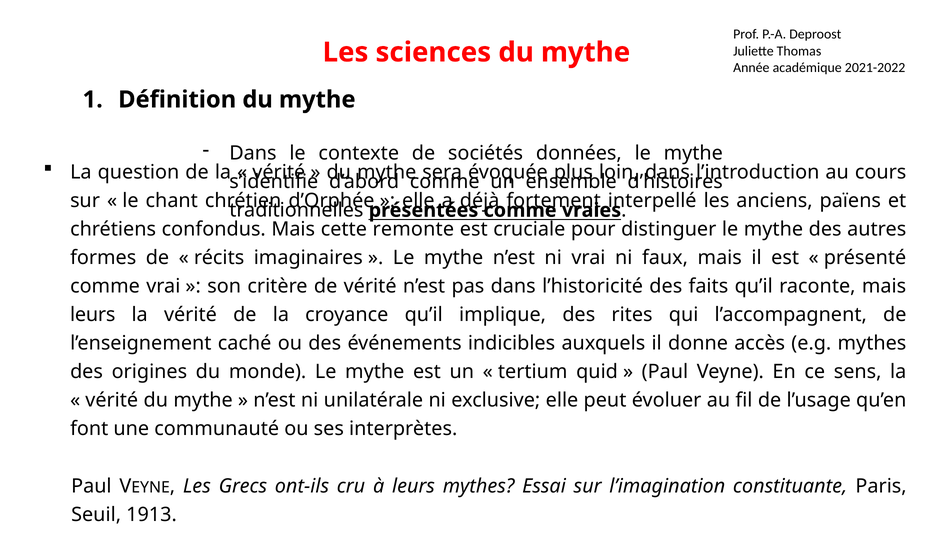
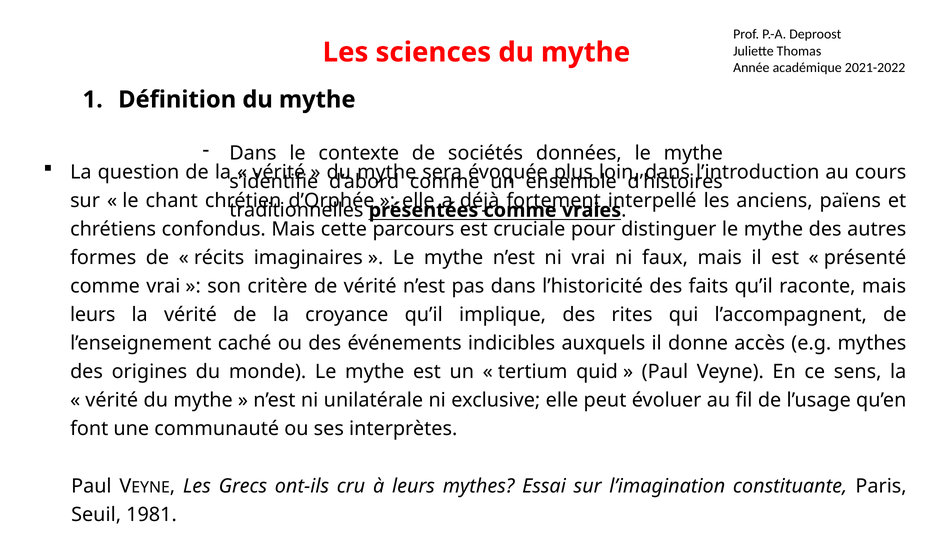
remonte: remonte -> parcours (413, 229)
1913: 1913 -> 1981 (152, 514)
